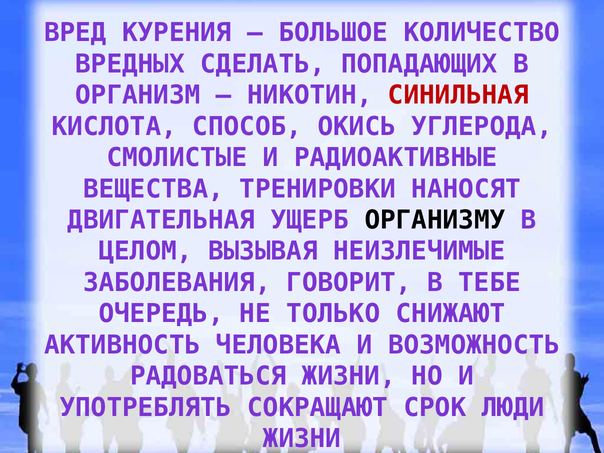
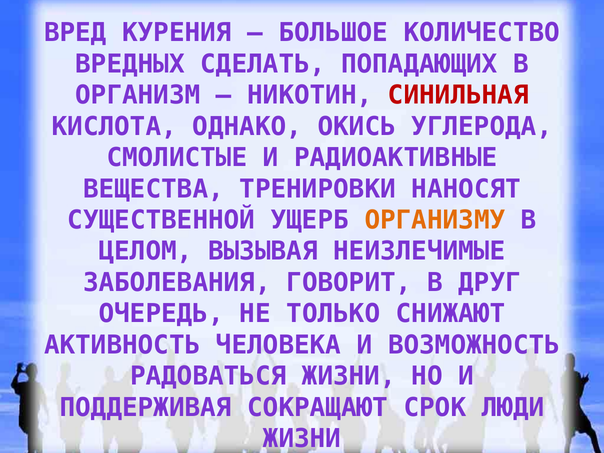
СПОСОБ: СПОСОБ -> ОДНАКО (247, 127)
ДВИГАТЕЛЬНАЯ: ДВИГАТЕЛЬНАЯ -> СУЩЕСТВЕННОЙ (161, 220)
ОРГАНИЗМУ colour: black -> orange (435, 220)
ТЕБЕ: ТЕБЕ -> ДРУГ (490, 283)
УПОТРЕБЛЯТЬ: УПОТРЕБЛЯТЬ -> ПОДДЕРЖИВАЯ (146, 408)
